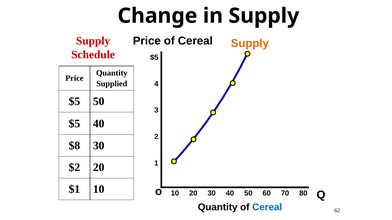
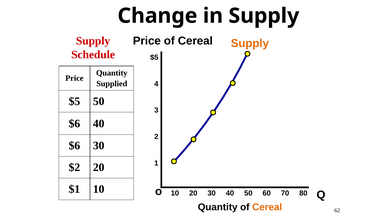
$5: $5 -> $6 (74, 124)
$8: $8 -> $6 (74, 146)
Cereal colour: blue -> orange (267, 208)
